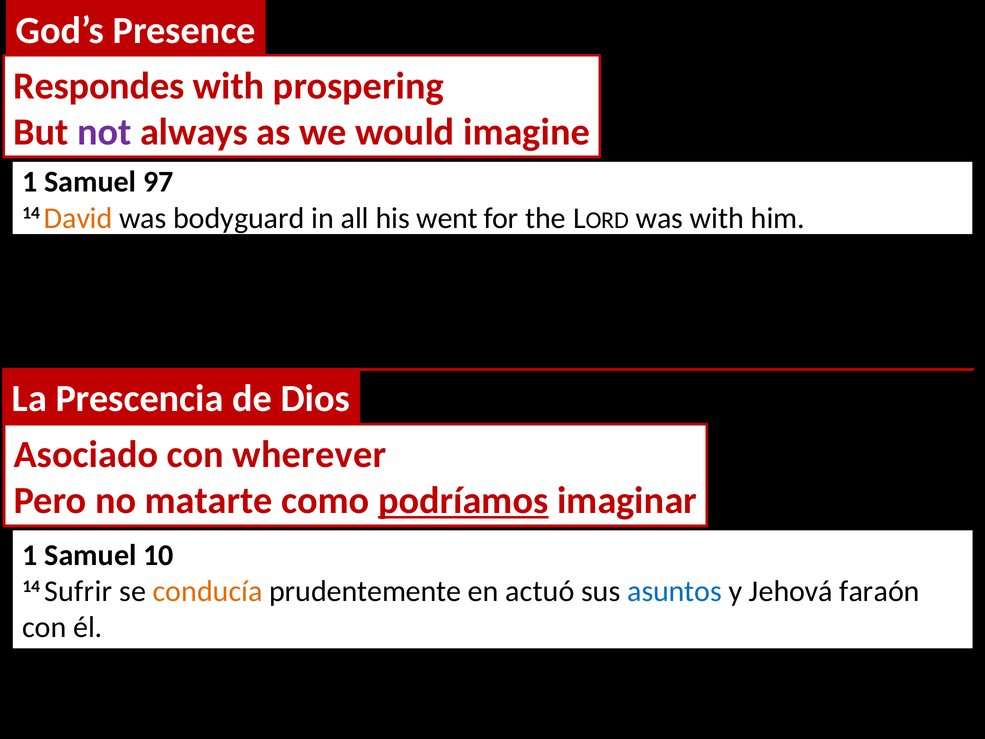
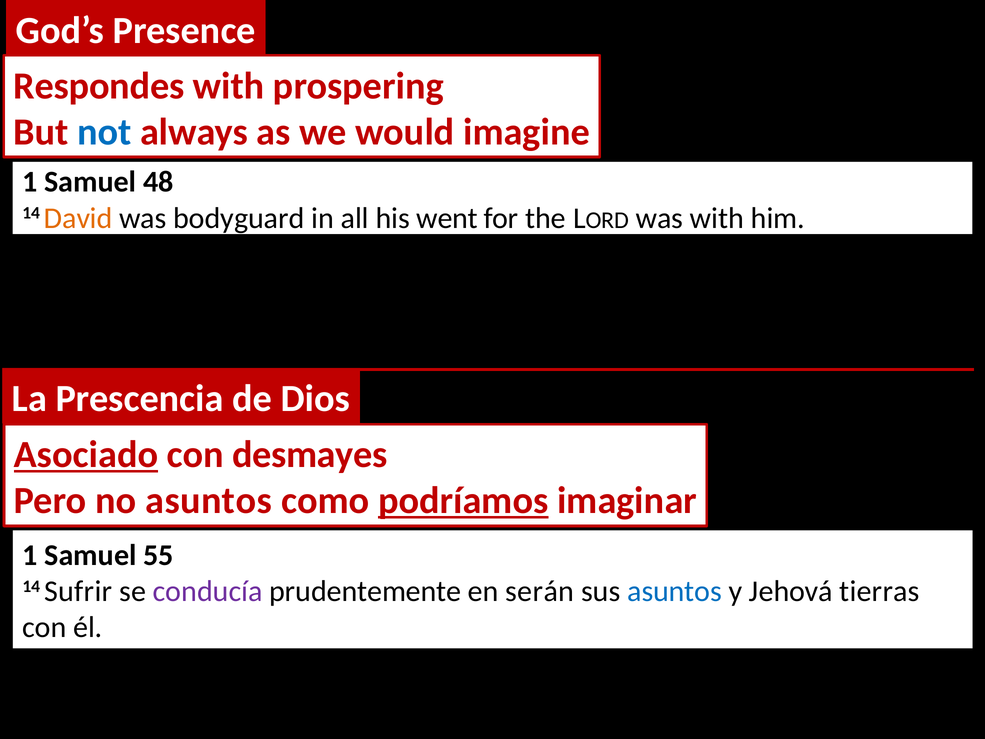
not colour: purple -> blue (104, 132)
97: 97 -> 48 (158, 182)
Asociado underline: none -> present (86, 455)
wherever: wherever -> desmayes (310, 455)
no matarte: matarte -> asuntos (209, 501)
10: 10 -> 55 (158, 555)
conducía colour: orange -> purple (208, 591)
actuó: actuó -> serán (540, 591)
faraón: faraón -> tierras (879, 591)
